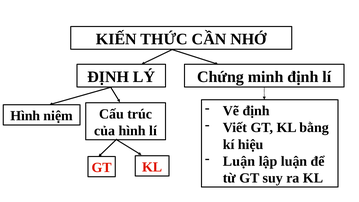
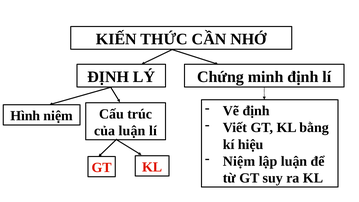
của hình: hình -> luận (132, 131)
Luận: Luận -> Niệm (239, 161)
